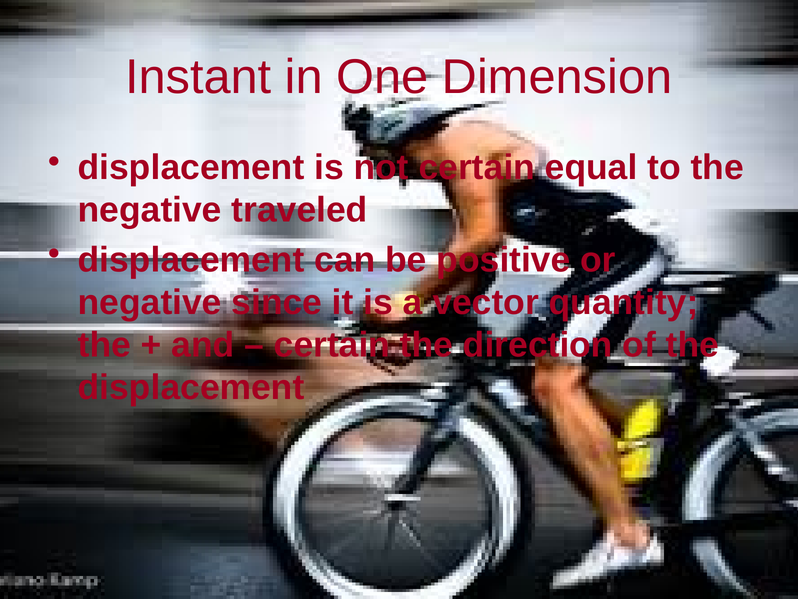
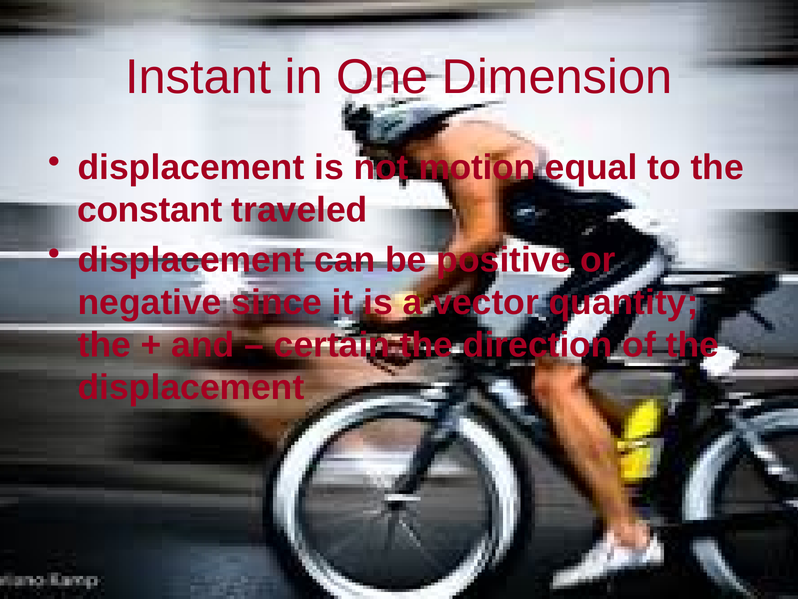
not certain: certain -> motion (477, 167)
negative: negative -> constant (150, 210)
